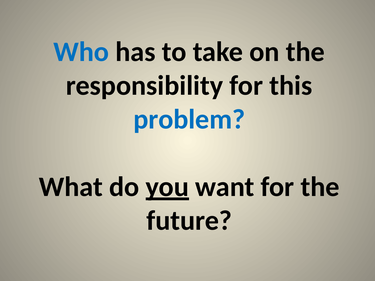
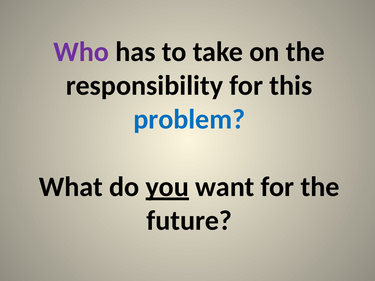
Who colour: blue -> purple (81, 52)
